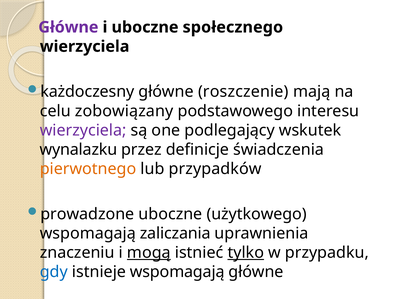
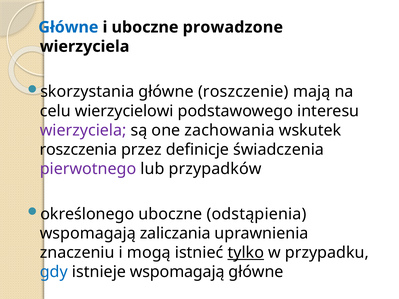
Główne colour: purple -> blue (68, 27)
społecznego: społecznego -> prowadzone (233, 27)
każdoczesny: każdoczesny -> skorzystania (87, 92)
zobowiązany: zobowiązany -> wierzycielowi (124, 111)
podlegający: podlegający -> zachowania (230, 130)
wynalazku: wynalazku -> roszczenia (78, 150)
pierwotnego colour: orange -> purple (88, 169)
prowadzone: prowadzone -> określonego (87, 214)
użytkowego: użytkowego -> odstąpienia (256, 214)
mogą underline: present -> none (149, 253)
